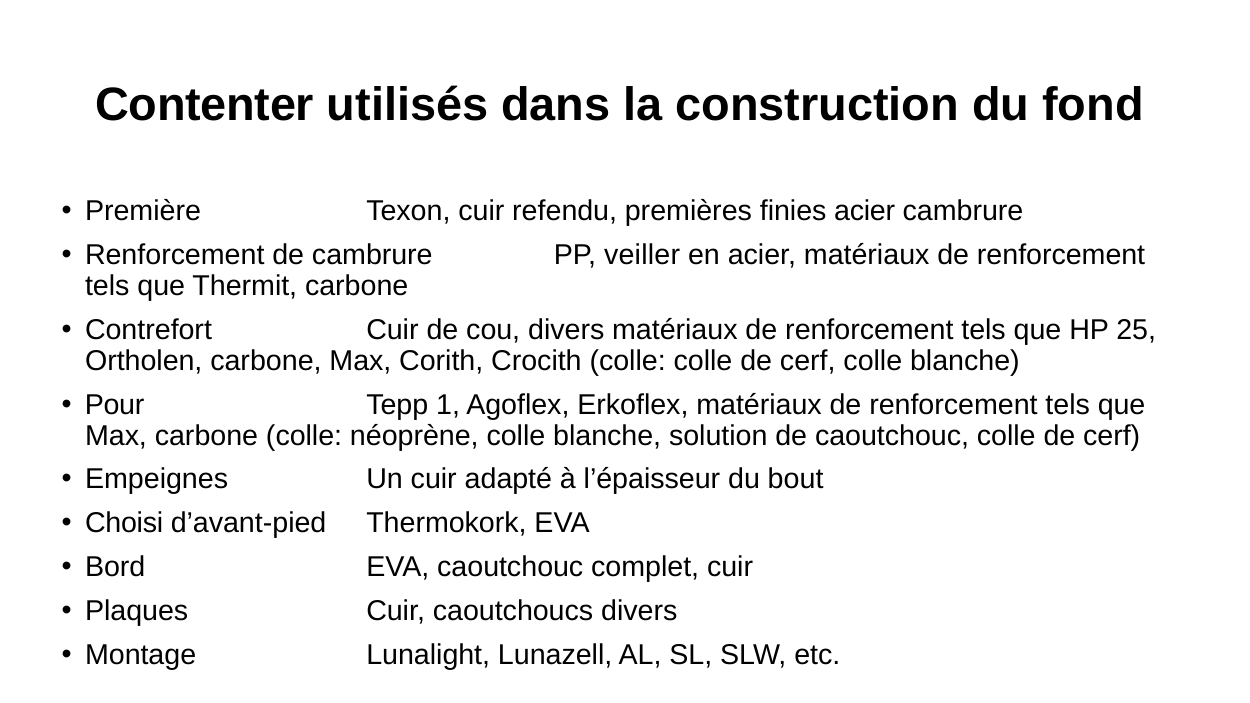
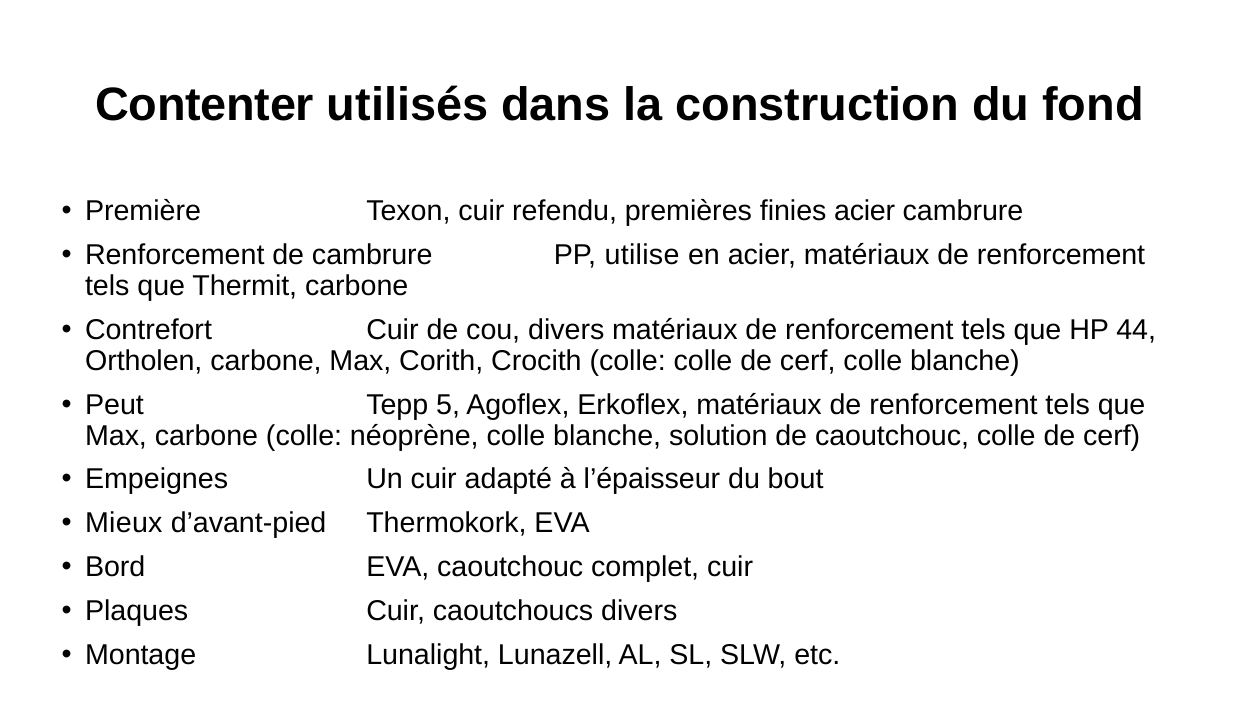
veiller: veiller -> utilise (642, 255)
25: 25 -> 44 (1136, 330)
Pour: Pour -> Peut (114, 405)
1: 1 -> 5 (448, 405)
Choisi: Choisi -> Mieux (124, 524)
